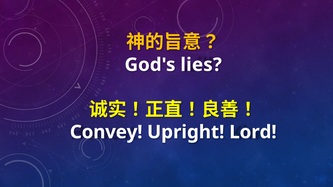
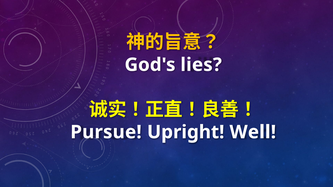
Convey: Convey -> Pursue (106, 132)
Lord: Lord -> Well (253, 132)
